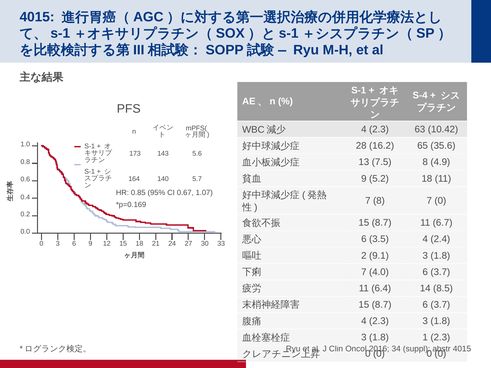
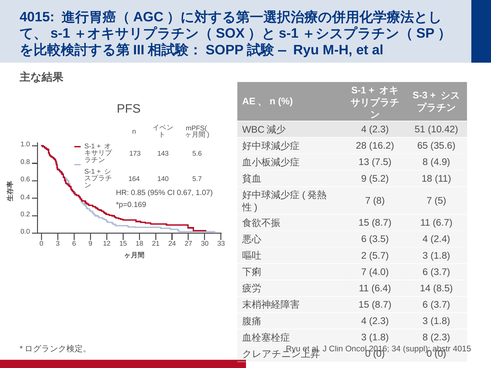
S-4: S-4 -> S-3 (420, 95)
63: 63 -> 51 (420, 129)
7 0: 0 -> 5 (440, 201)
2 9.1: 9.1 -> 5.7 (379, 256)
1.8 1: 1 -> 8 (425, 338)
